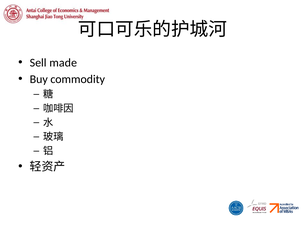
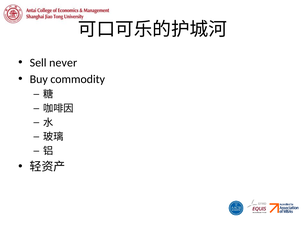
made: made -> never (63, 63)
